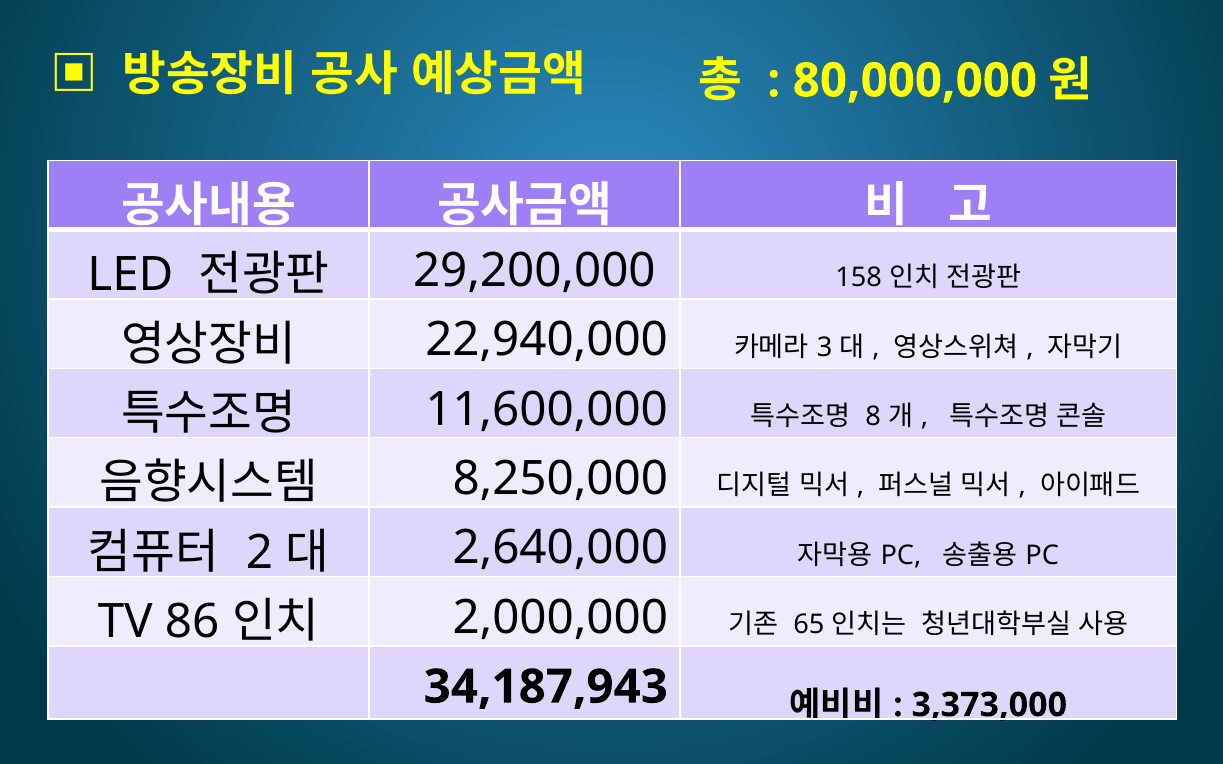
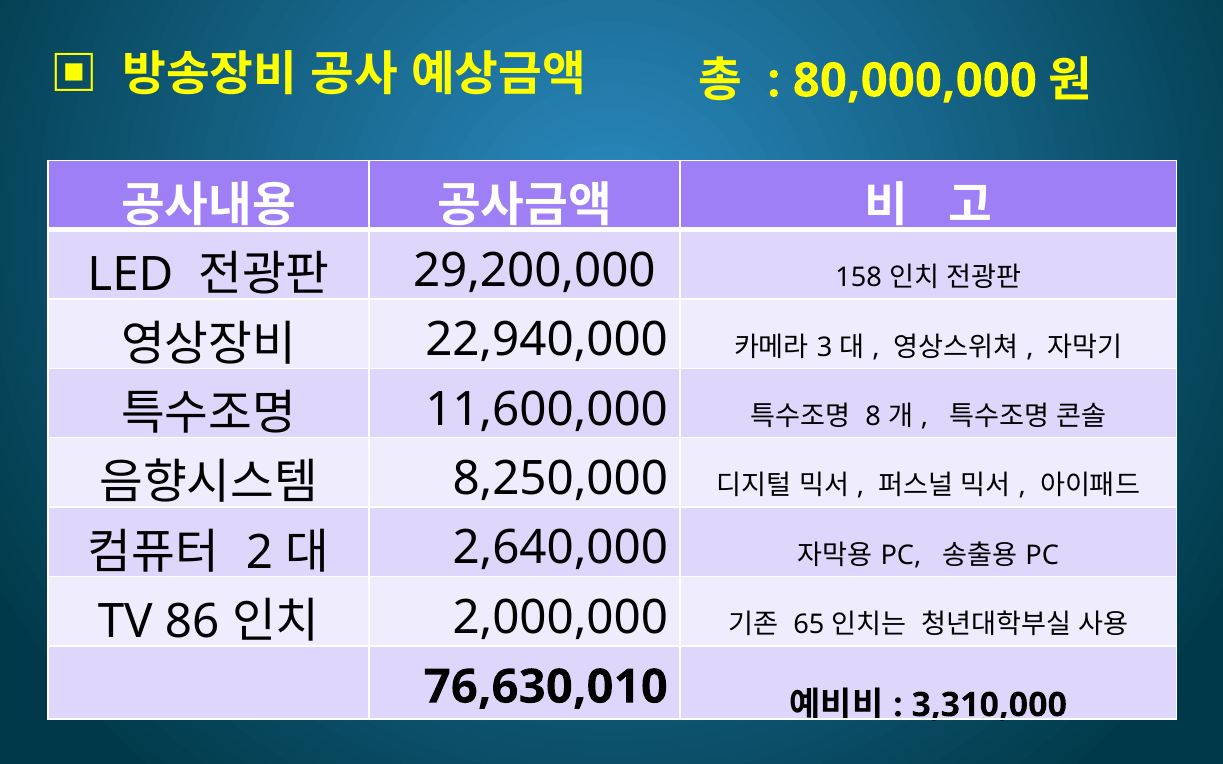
34,187,943: 34,187,943 -> 76,630,010 (546, 687)
3,373,000: 3,373,000 -> 3,310,000 (989, 705)
